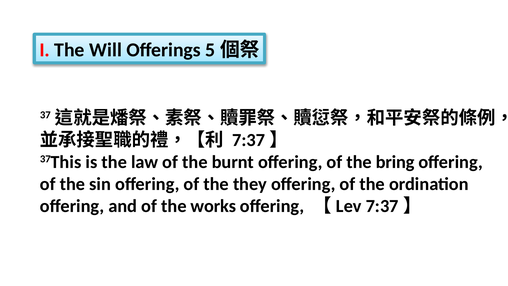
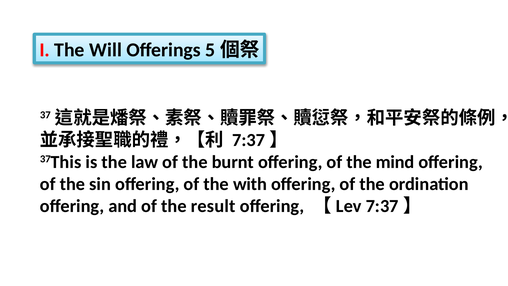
bring: bring -> mind (395, 162)
they: they -> with (250, 184)
works: works -> result (213, 206)
